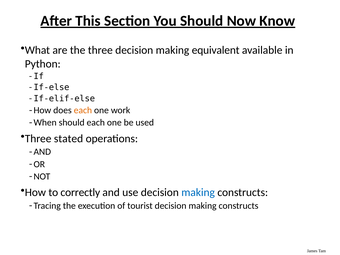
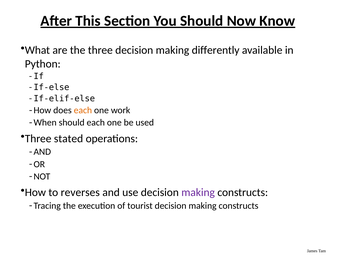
equivalent: equivalent -> differently (216, 50)
correctly: correctly -> reverses (80, 192)
making colour: blue -> purple (198, 192)
